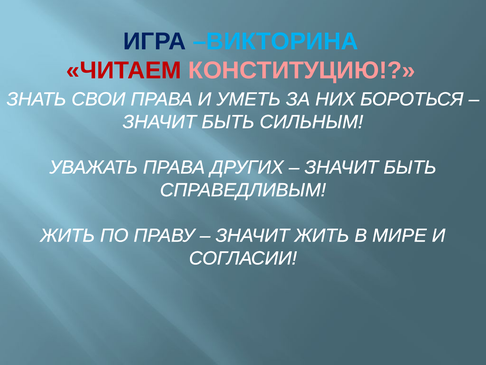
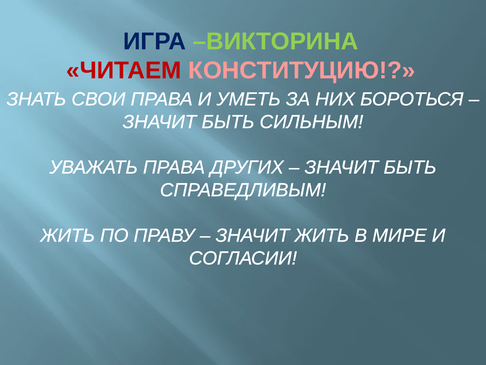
ВИКТОРИНА colour: light blue -> light green (276, 41)
